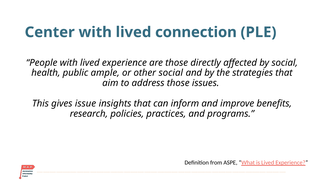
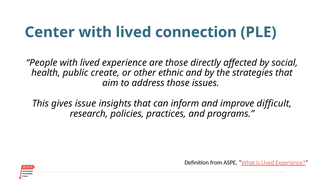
ample: ample -> create (105, 73)
other social: social -> ethnic (171, 73)
benefits: benefits -> difficult (274, 104)
